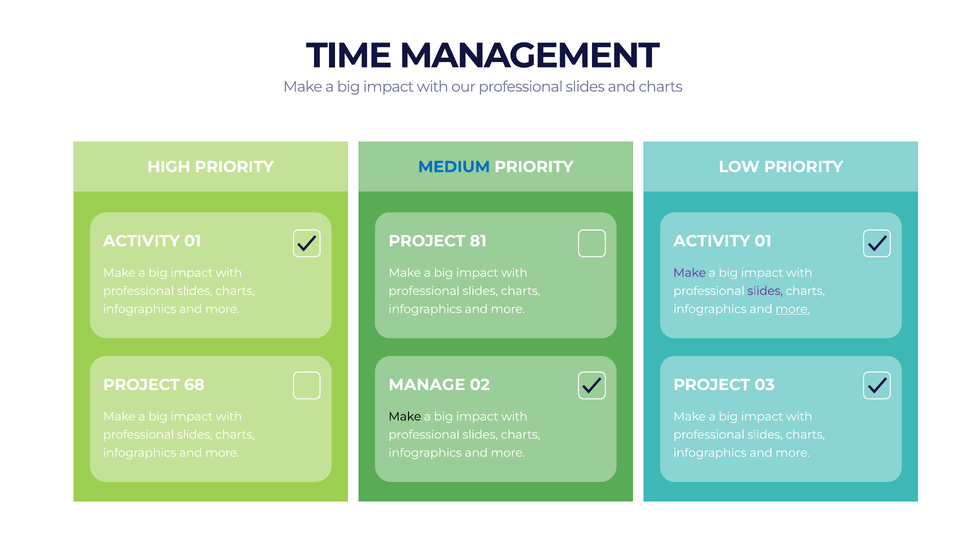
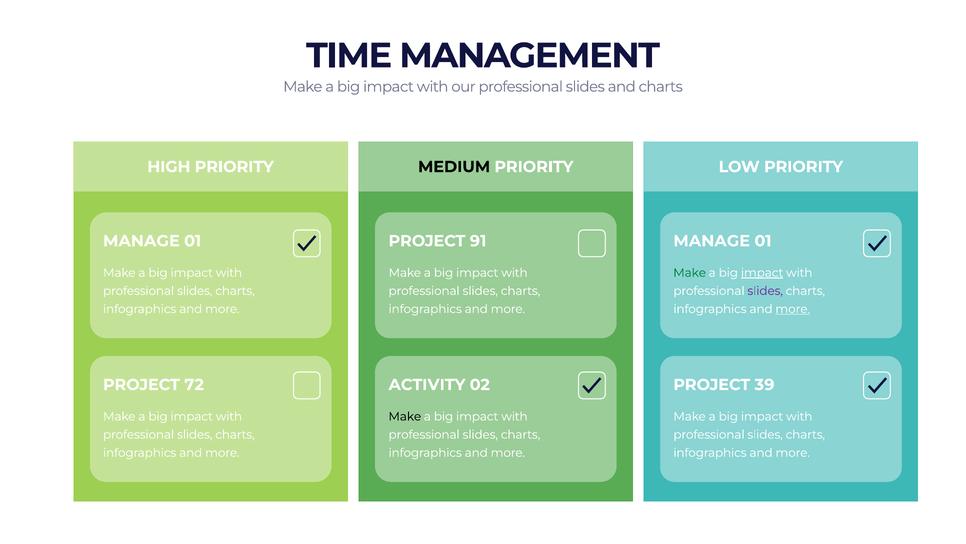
MEDIUM colour: blue -> black (454, 167)
ACTIVITY: ACTIVITY -> MANAGE (141, 241)
81: 81 -> 91 (478, 241)
ACTIVITY: ACTIVITY -> MANAGE (712, 241)
Make colour: purple -> green (690, 273)
impact underline: none -> present (762, 273)
68: 68 -> 72 (194, 384)
MANAGE: MANAGE -> ACTIVITY (427, 384)
03: 03 -> 39 (764, 384)
